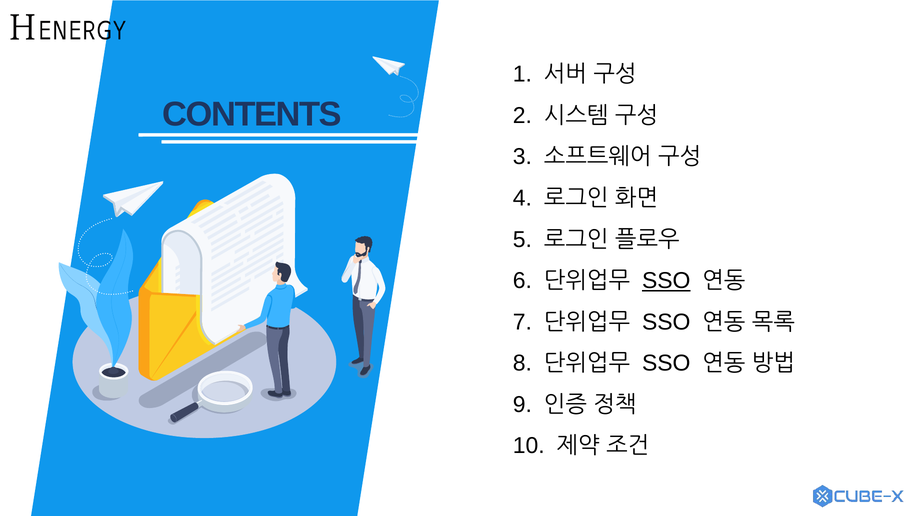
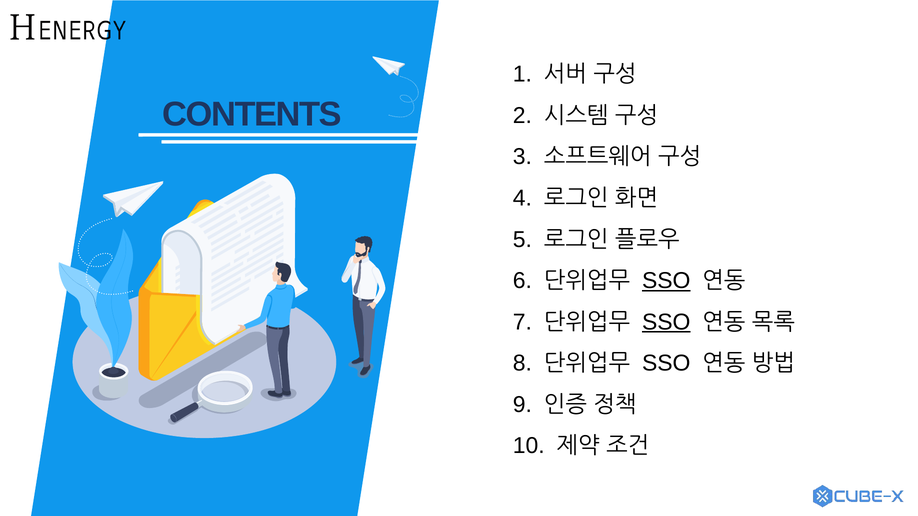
SSO underline: none -> present (666, 322)
